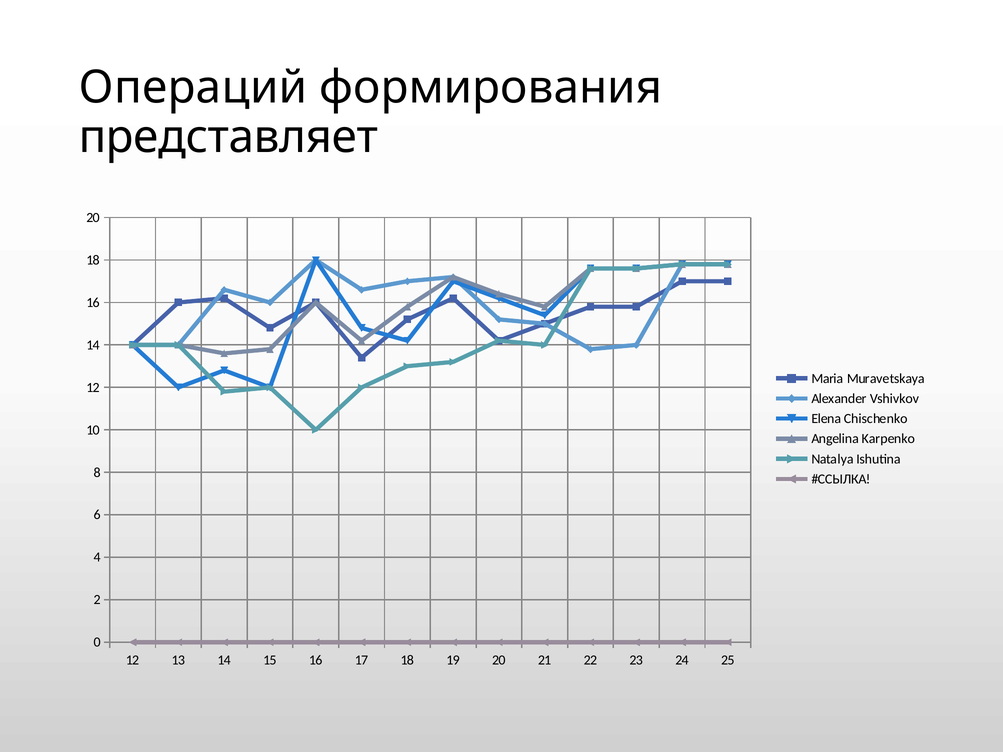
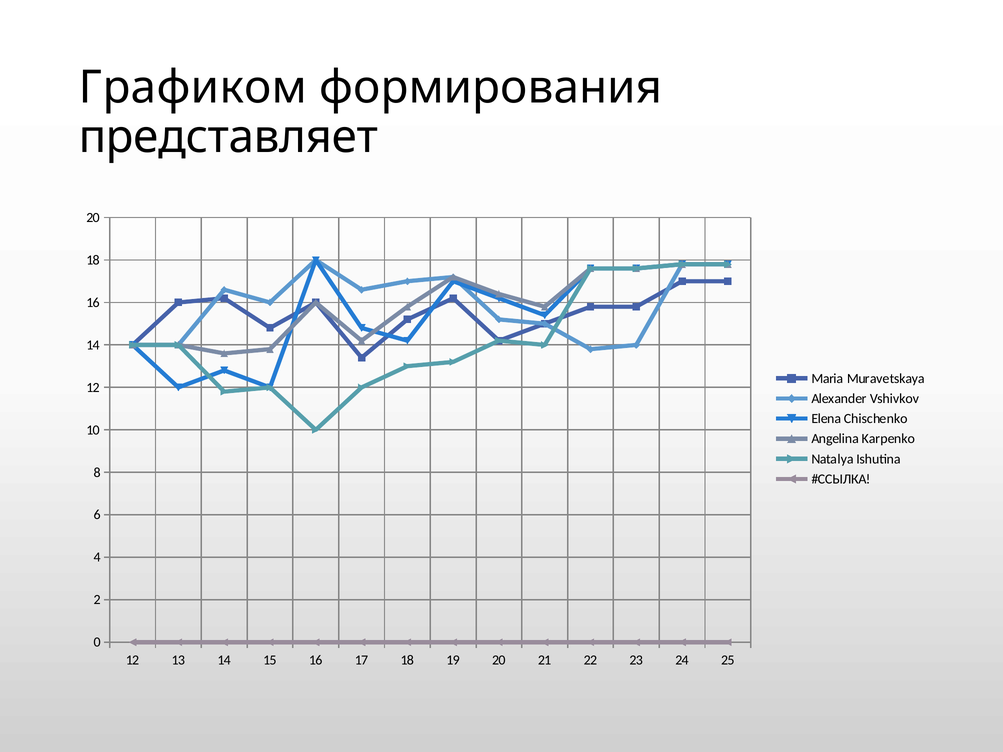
Операций: Операций -> Графиком (193, 88)
